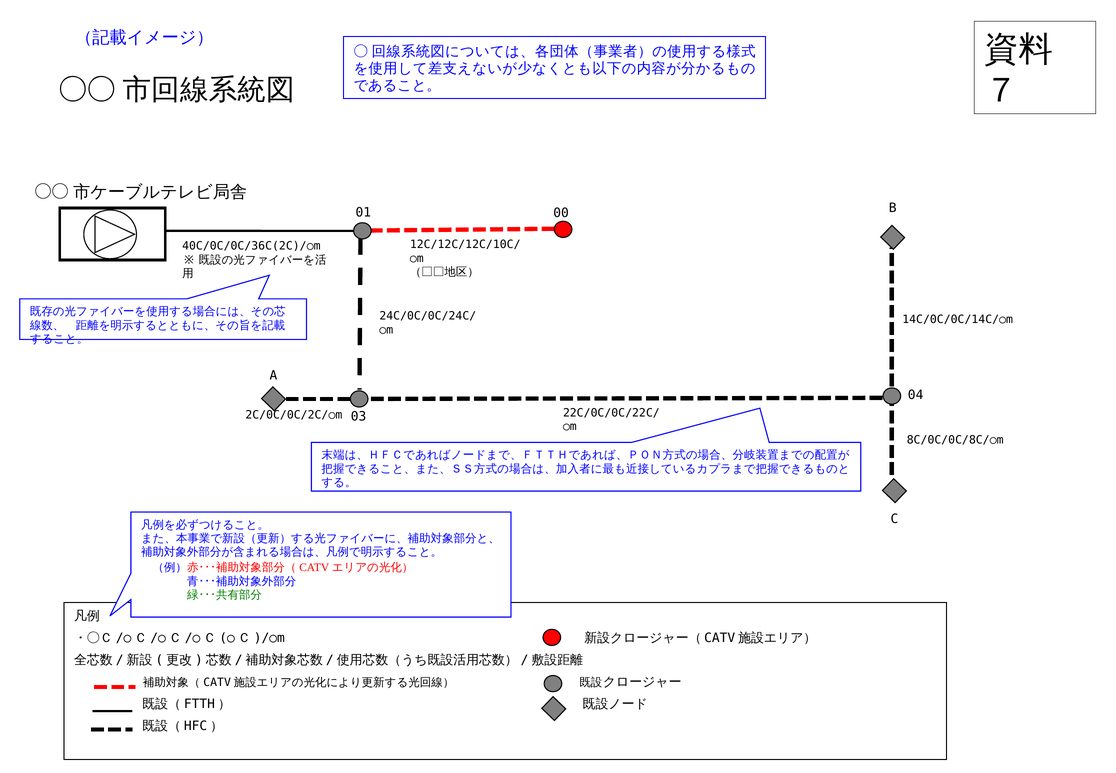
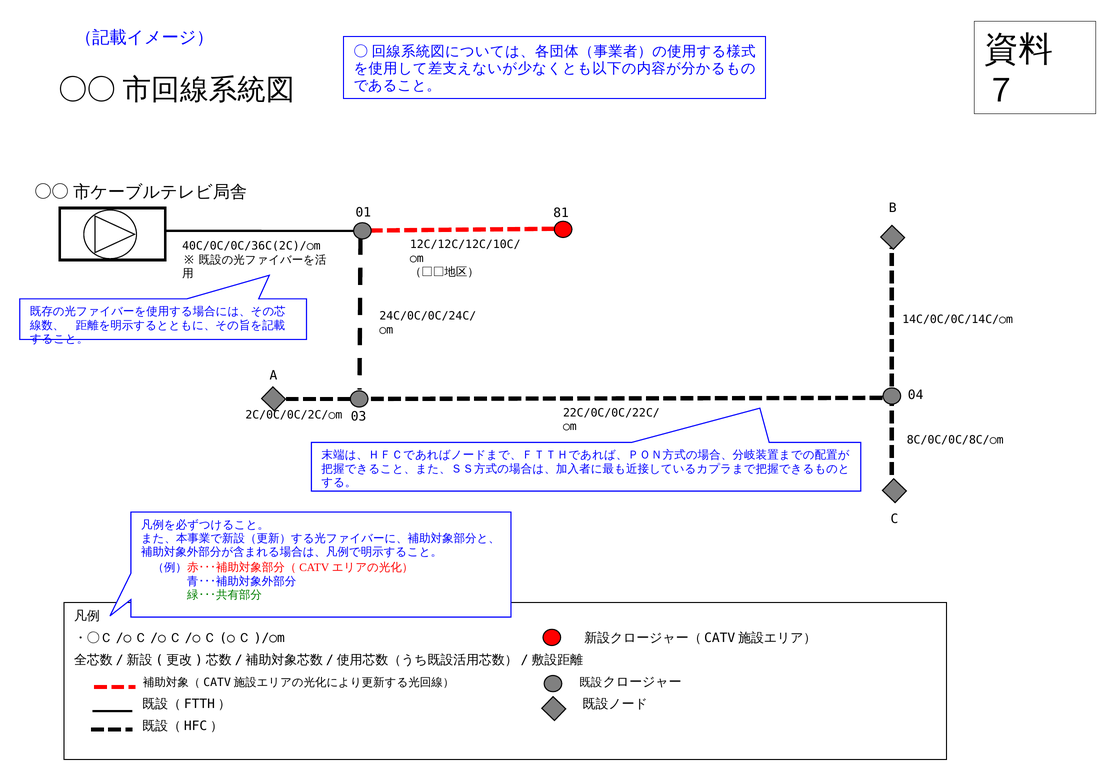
00: 00 -> 81 (561, 213)
